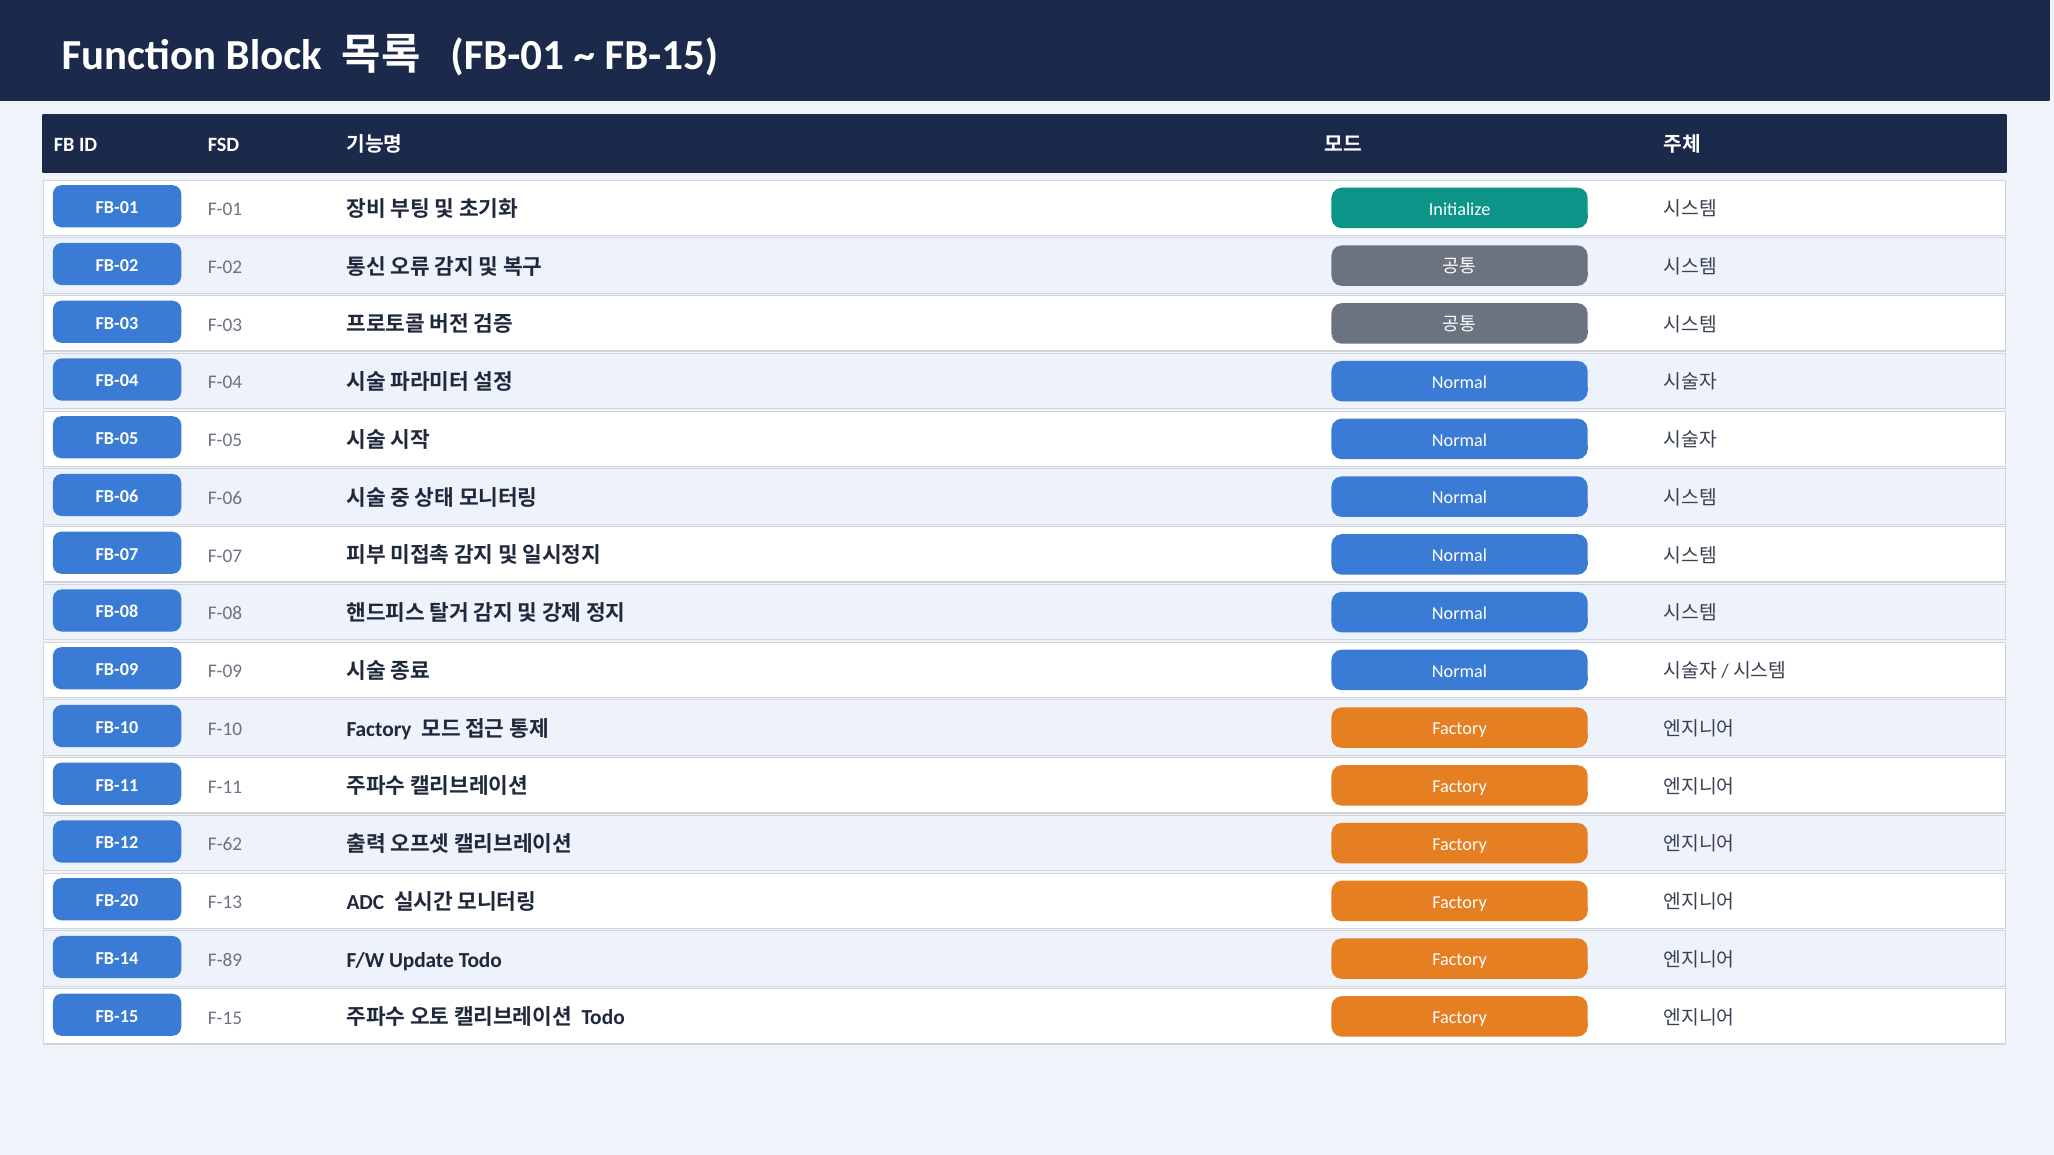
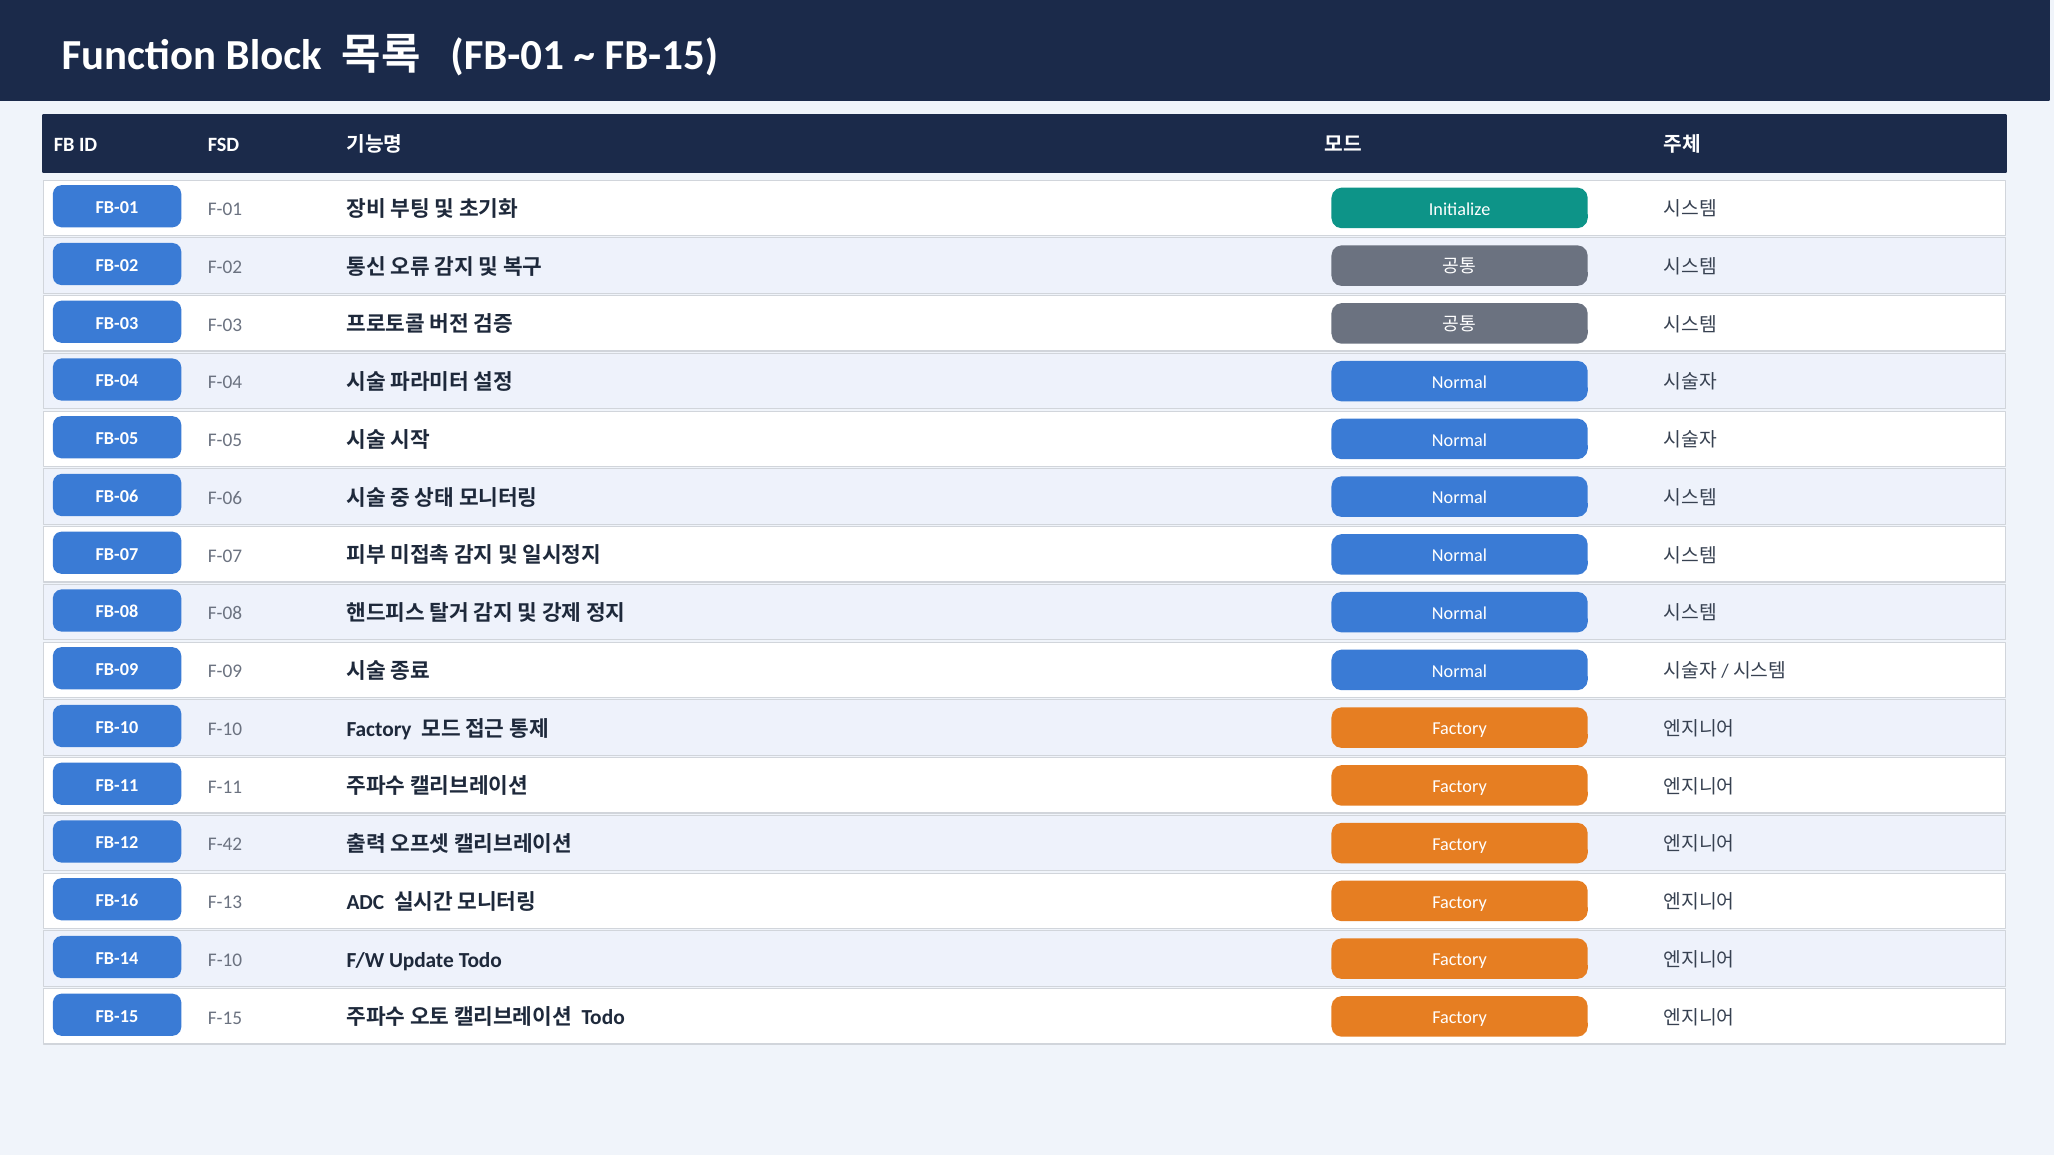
F-62: F-62 -> F-42 (225, 845)
FB-20: FB-20 -> FB-16 (117, 901)
FB-14 F-89: F-89 -> F-10 (225, 960)
